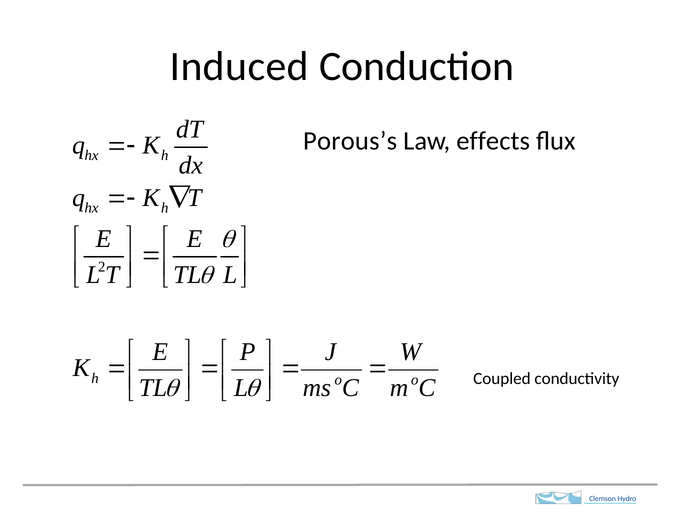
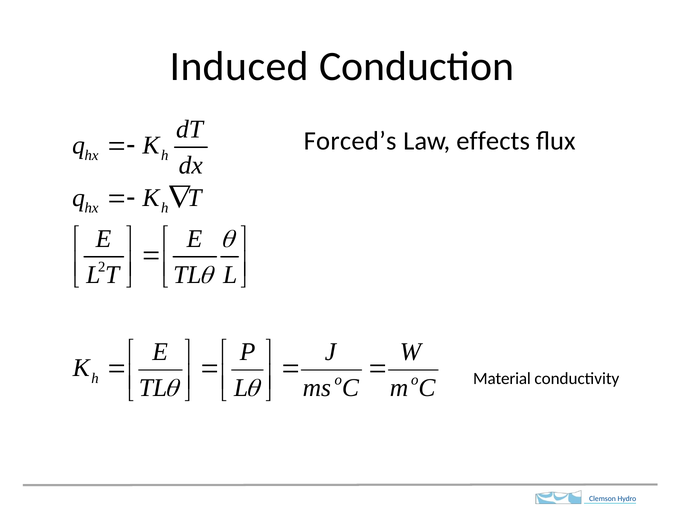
Porous’s: Porous’s -> Forced’s (350, 141)
Coupled: Coupled -> Material (502, 379)
